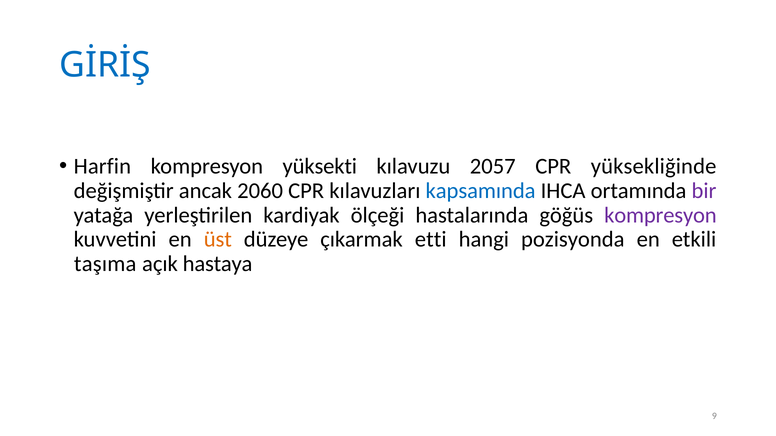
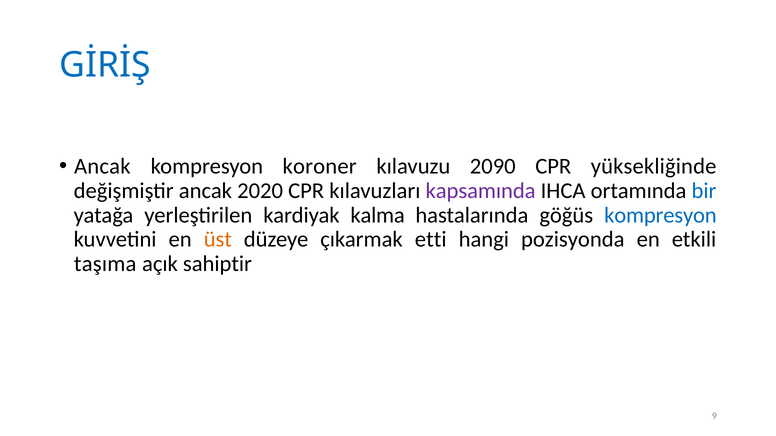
Harfin: Harfin -> Ancak (102, 166)
yüksekti: yüksekti -> koroner (320, 166)
2057: 2057 -> 2090 (493, 166)
2060: 2060 -> 2020 (260, 191)
kapsamında colour: blue -> purple (481, 191)
bir colour: purple -> blue (704, 191)
ölçeği: ölçeği -> kalma (378, 215)
kompresyon colour: purple -> blue (660, 215)
hastaya: hastaya -> sahiptir (217, 264)
